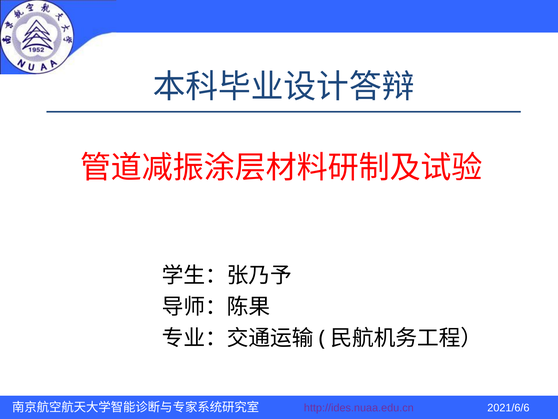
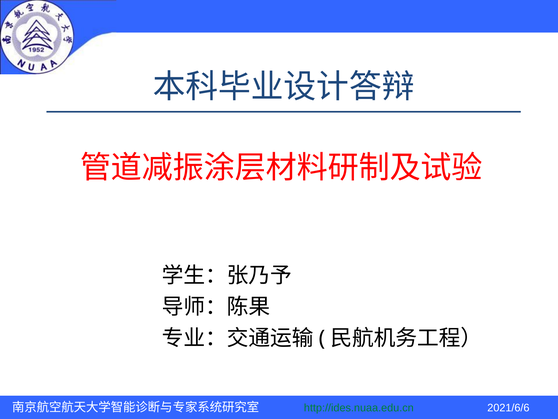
http://ides.nuaa.edu.cn colour: purple -> green (359, 408)
